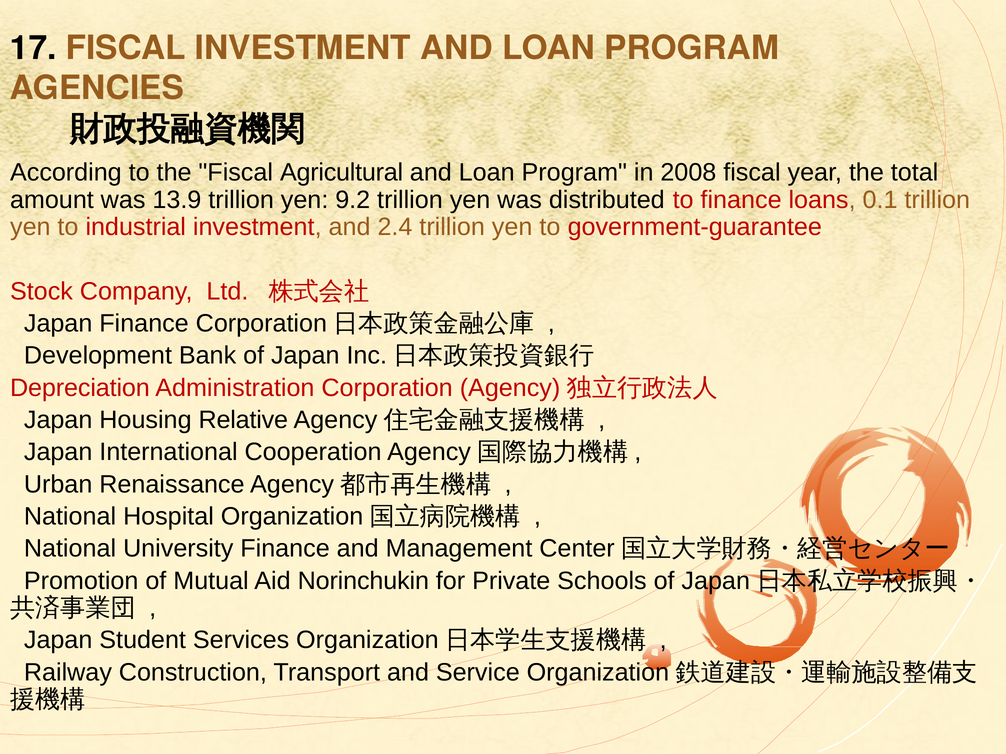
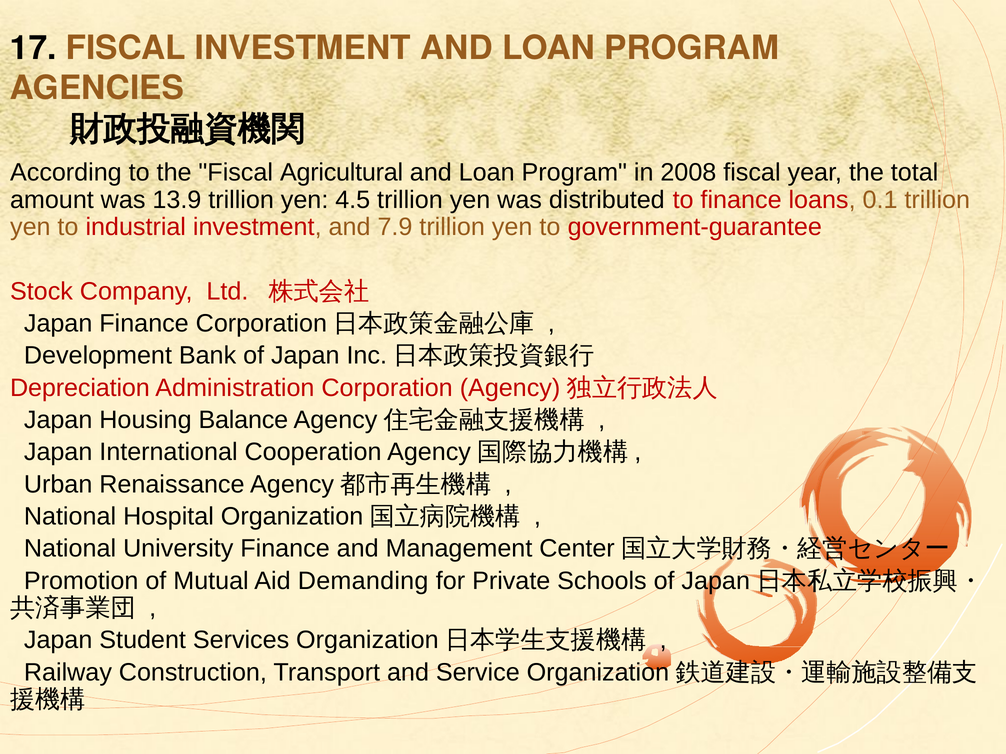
9.2: 9.2 -> 4.5 (353, 200)
2.4: 2.4 -> 7.9 (395, 227)
Relative: Relative -> Balance (243, 420)
Norinchukin: Norinchukin -> Demanding (363, 581)
